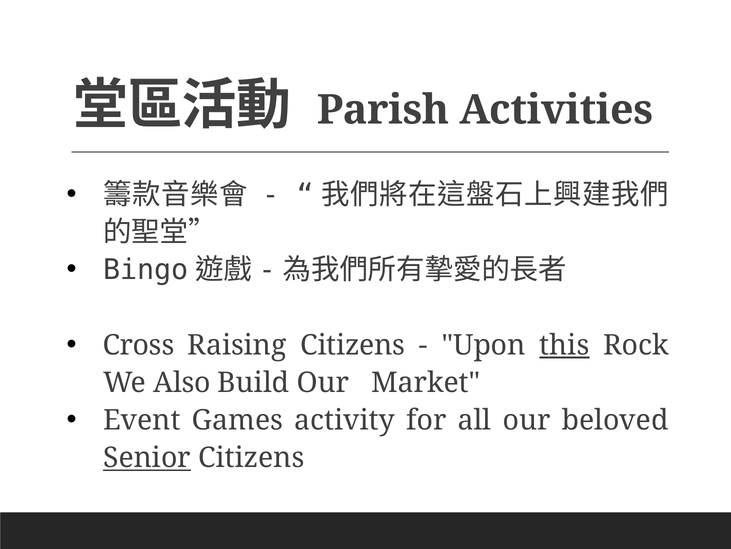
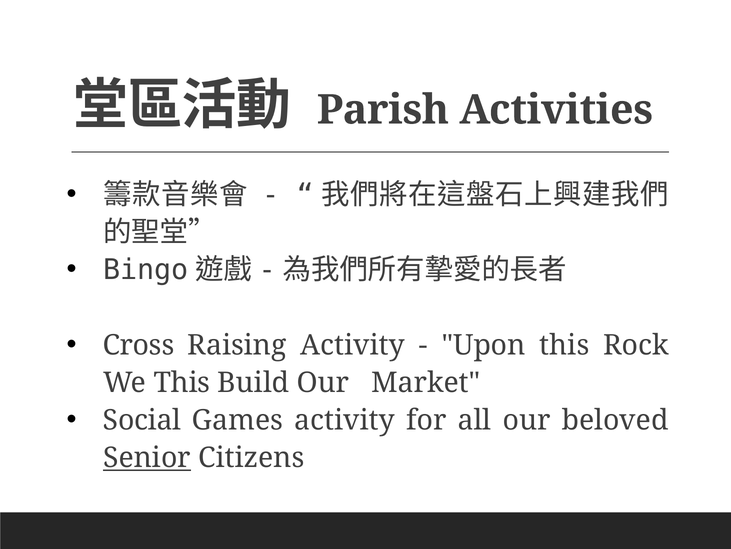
Raising Citizens: Citizens -> Activity (353, 345)
this underline: present -> none (564, 345)
We Also: Also -> This (182, 382)
Event: Event -> Social (142, 420)
